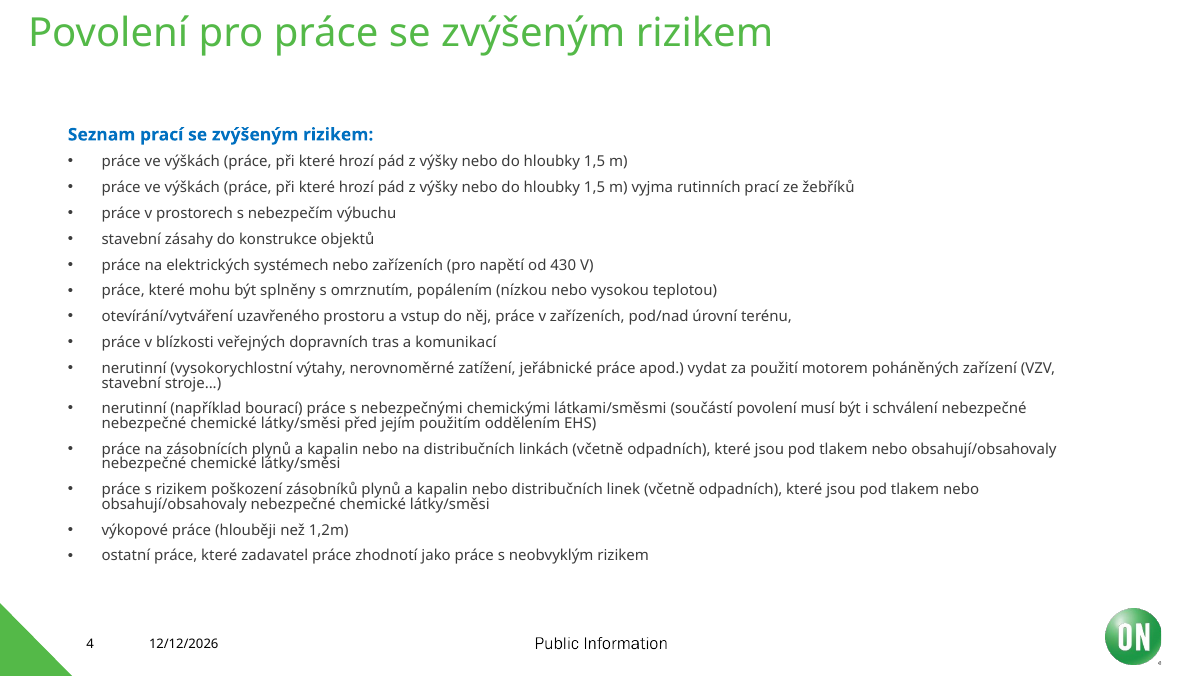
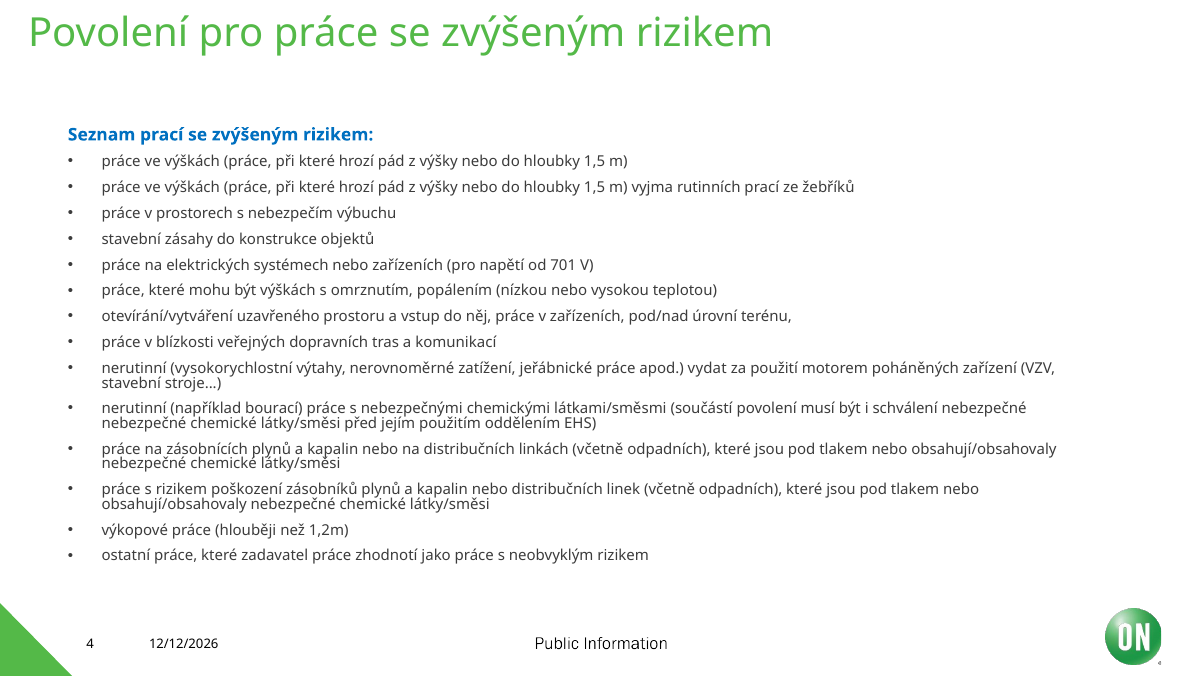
430: 430 -> 701 (563, 265)
být splněny: splněny -> výškách (288, 291)
